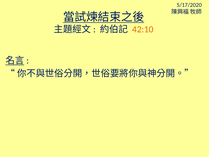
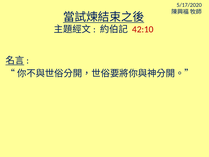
42:10 colour: orange -> red (143, 29)
